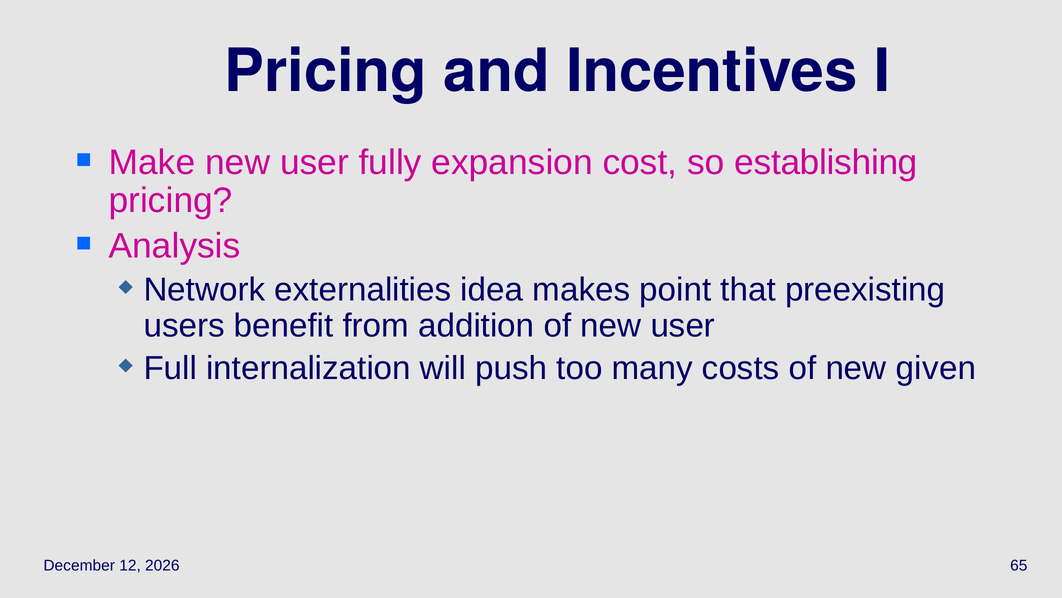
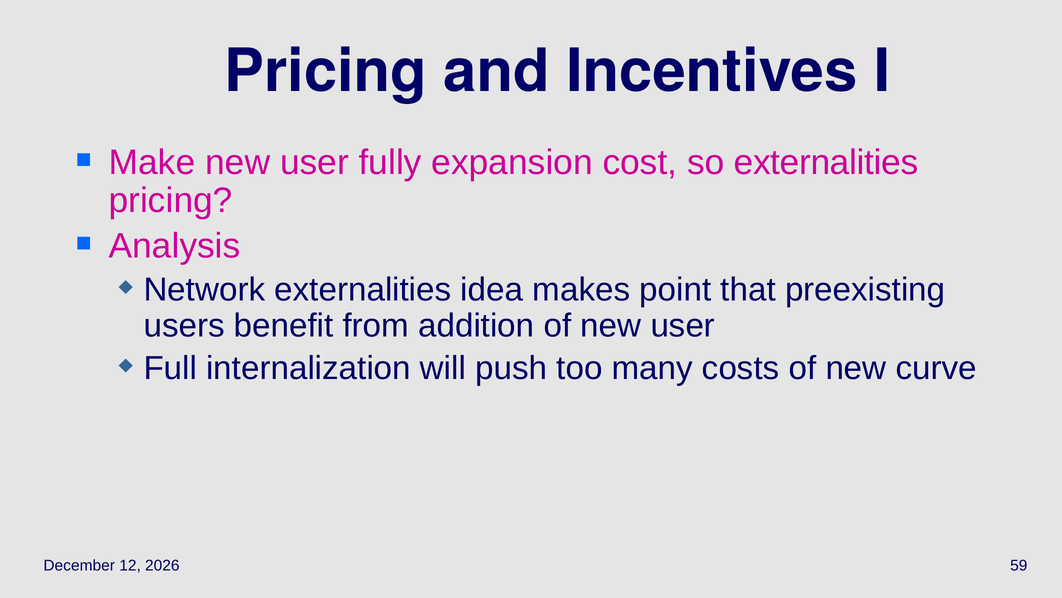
so establishing: establishing -> externalities (826, 162)
given: given -> curve (936, 368)
65: 65 -> 59 (1019, 565)
